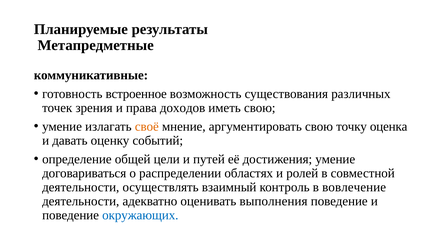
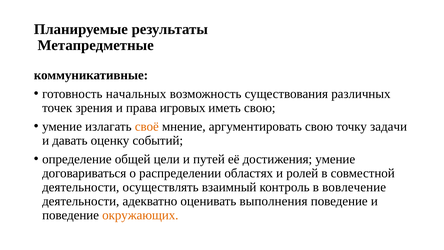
встроенное: встроенное -> начальных (136, 94)
доходов: доходов -> игровых (183, 108)
оценка: оценка -> задачи (389, 126)
окружающих colour: blue -> orange (140, 215)
